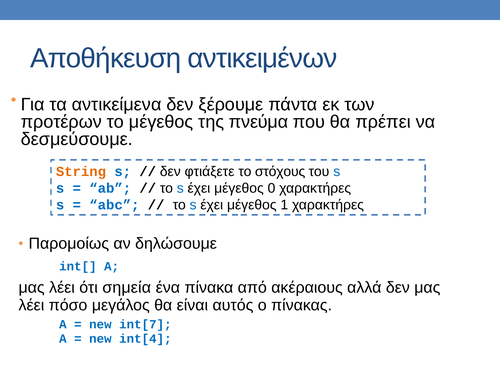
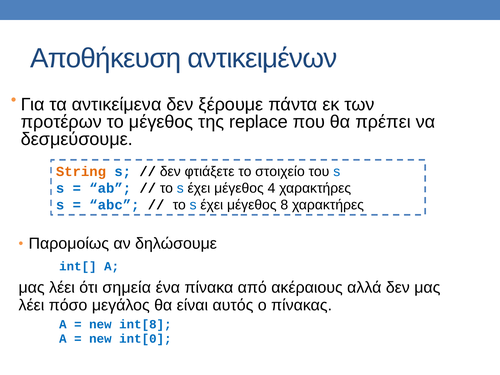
πνεύμα: πνεύμα -> replace (258, 122)
στόχους: στόχους -> στοιχείο (280, 172)
0: 0 -> 4 (271, 188)
1: 1 -> 8 (284, 205)
int[7: int[7 -> int[8 (145, 324)
int[4: int[4 -> int[0 (145, 339)
